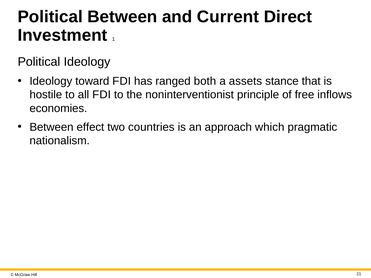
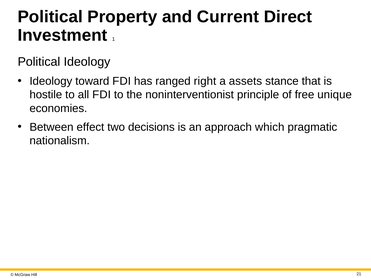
Political Between: Between -> Property (122, 17)
both: both -> right (205, 81)
inflows: inflows -> unique (335, 95)
countries: countries -> decisions (151, 127)
